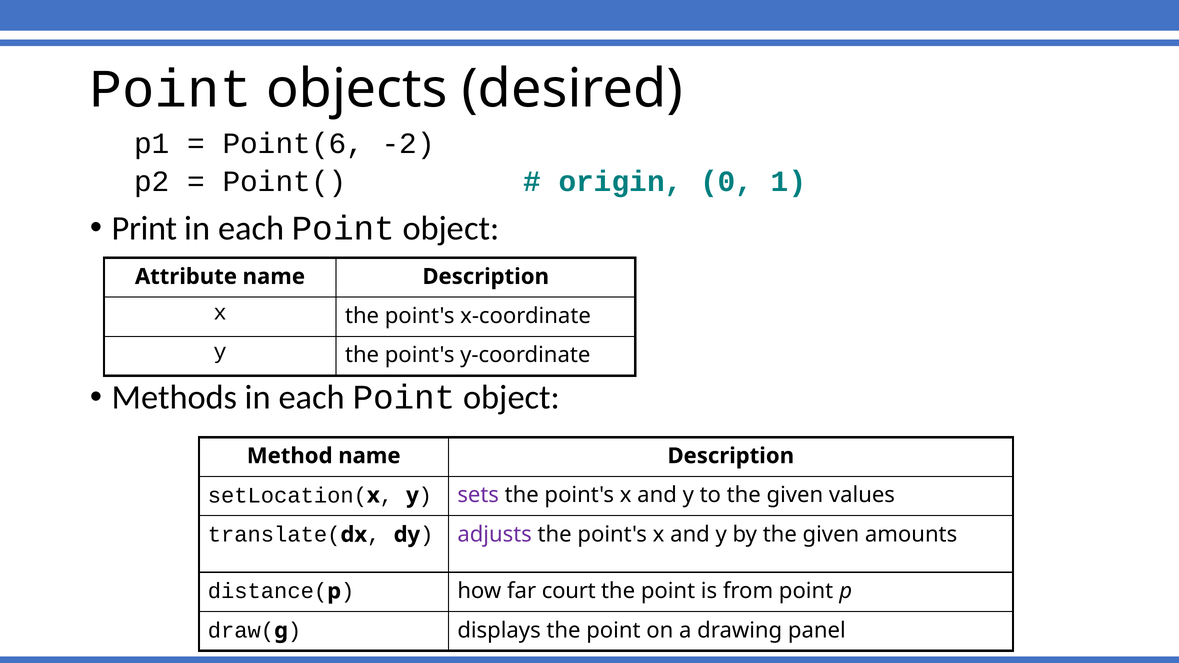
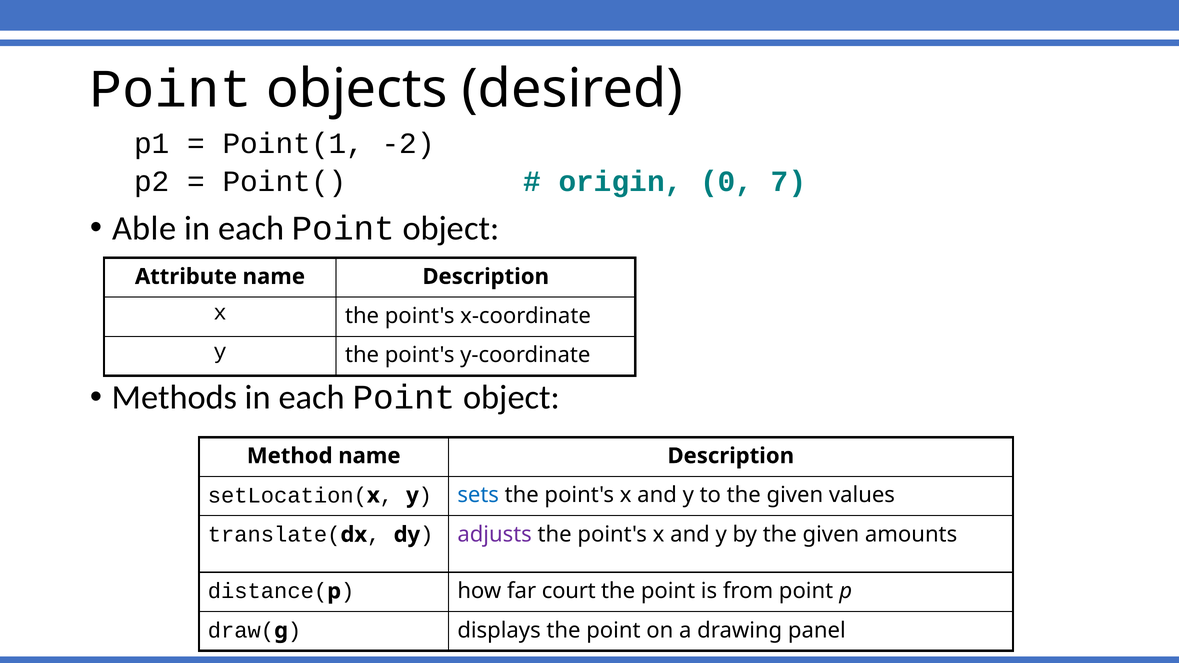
Point(6: Point(6 -> Point(1 (293, 144)
1: 1 -> 7 (789, 182)
Print: Print -> Able (144, 228)
sets colour: purple -> blue (478, 495)
